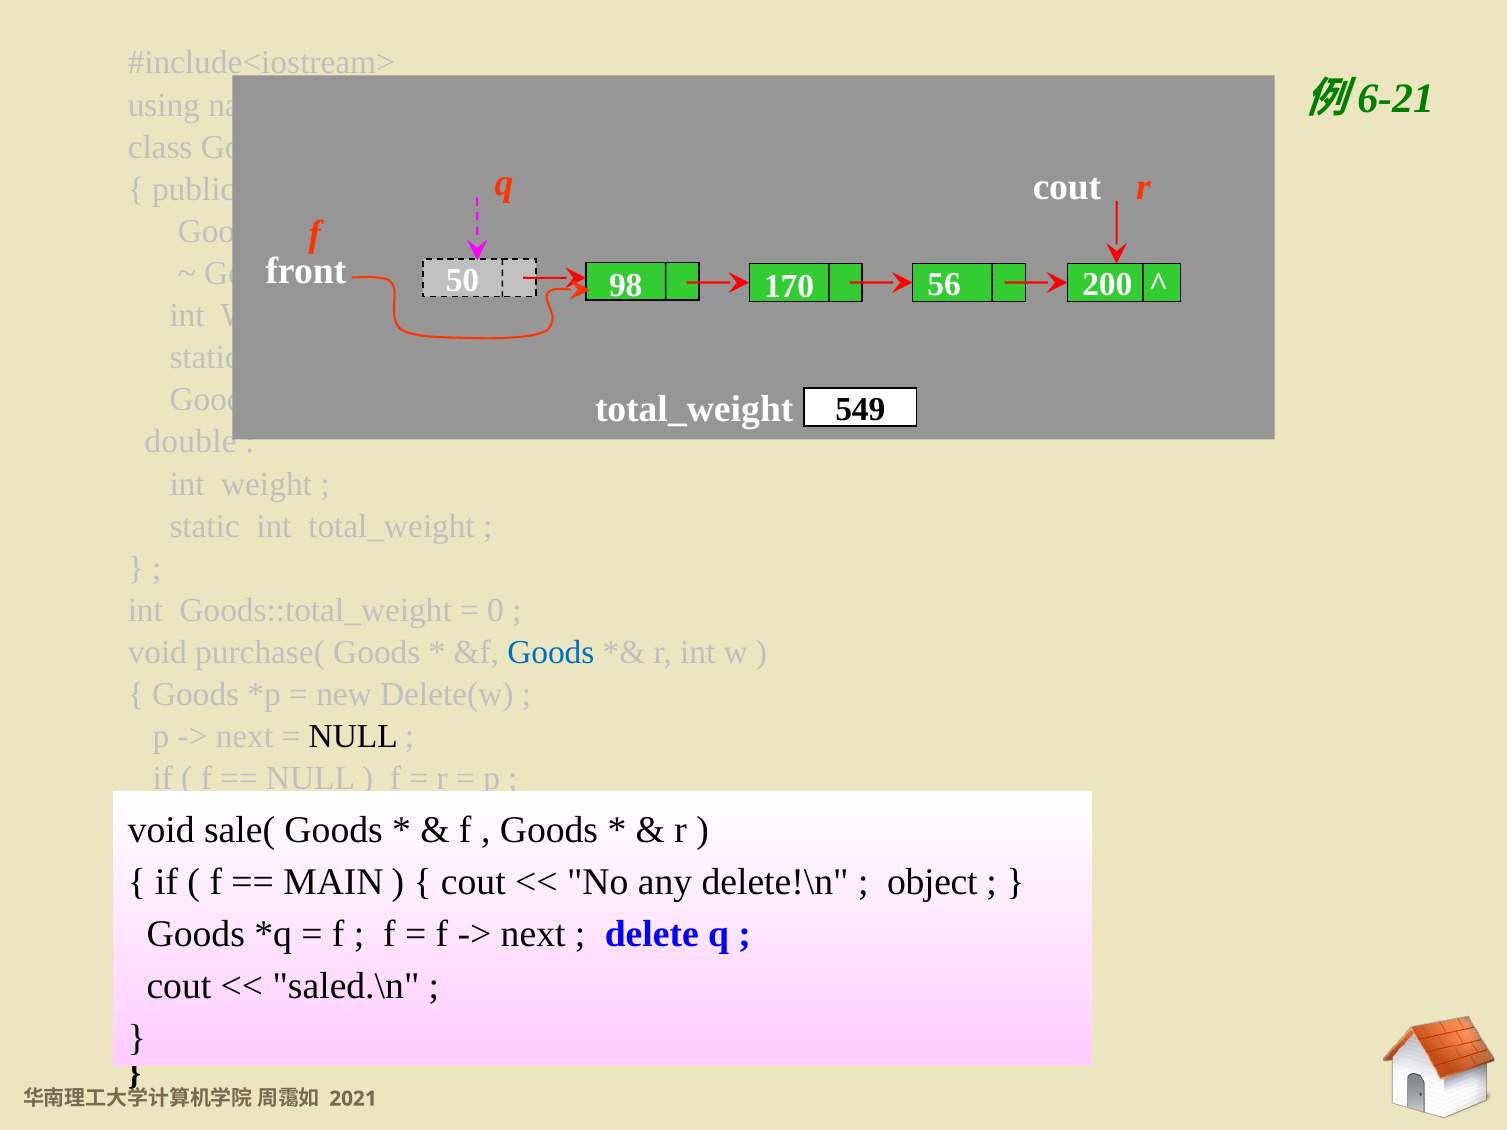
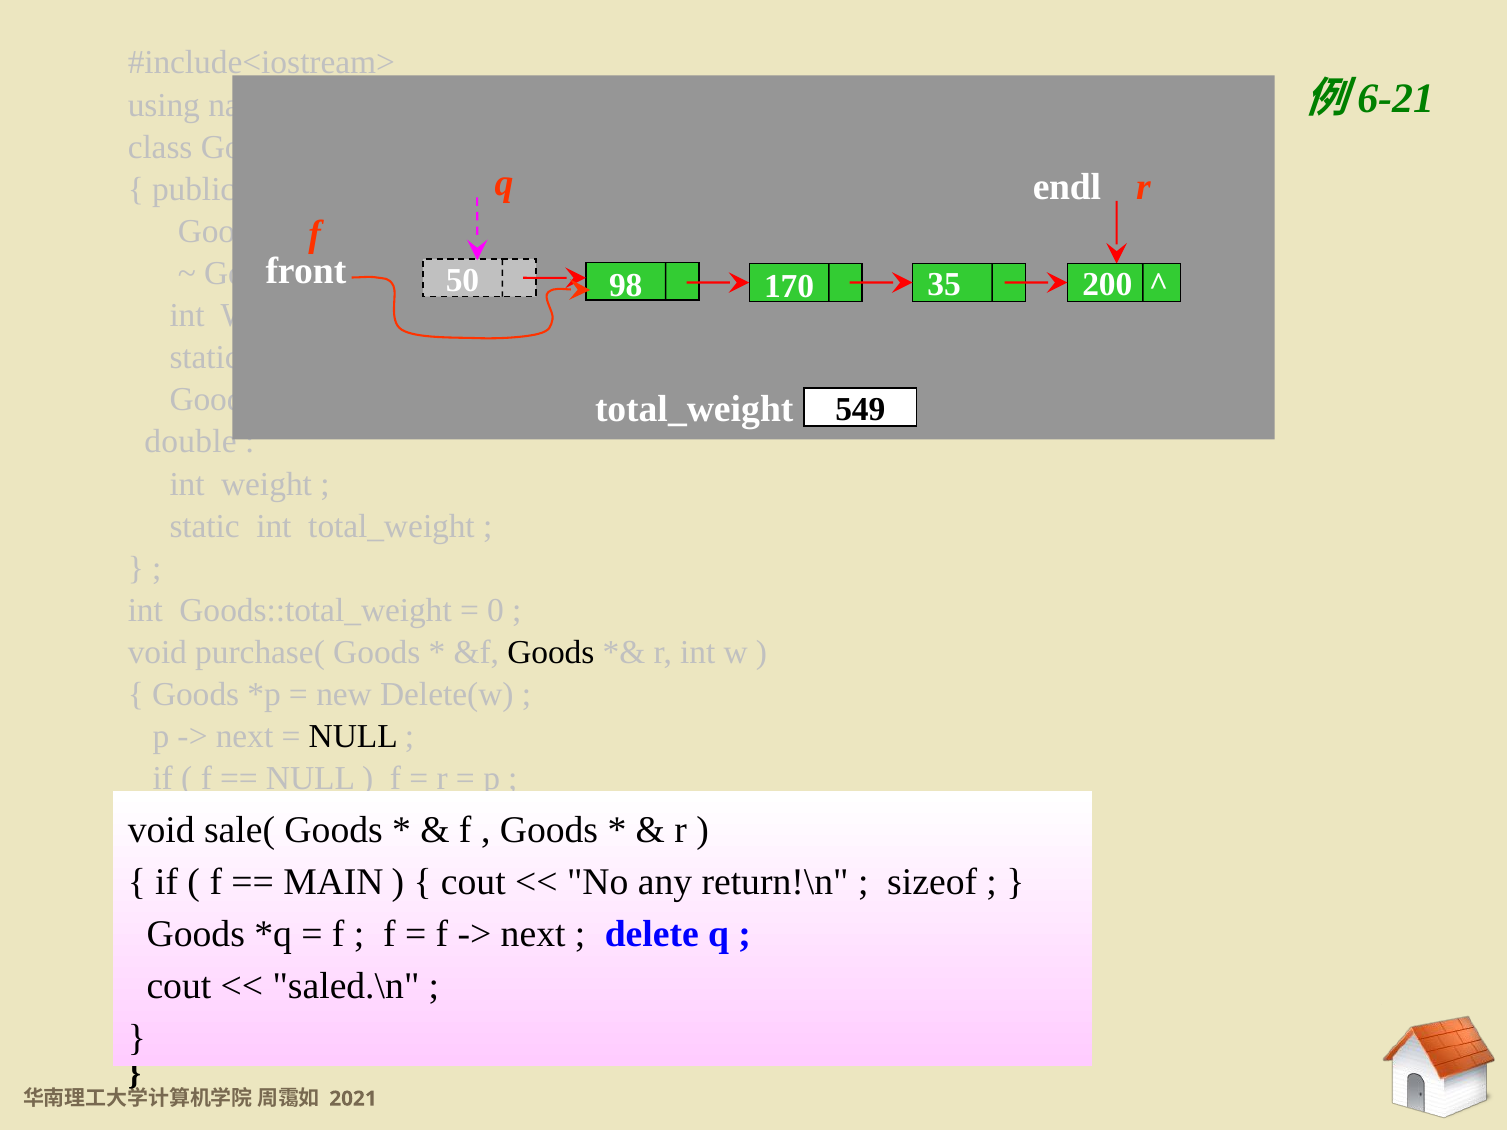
cout: cout -> endl (1067, 187)
56: 56 -> 35 (944, 285)
Goods colour: blue -> black (551, 653)
delete!\n: delete!\n -> return!\n (775, 883)
object: object -> sizeof (932, 883)
